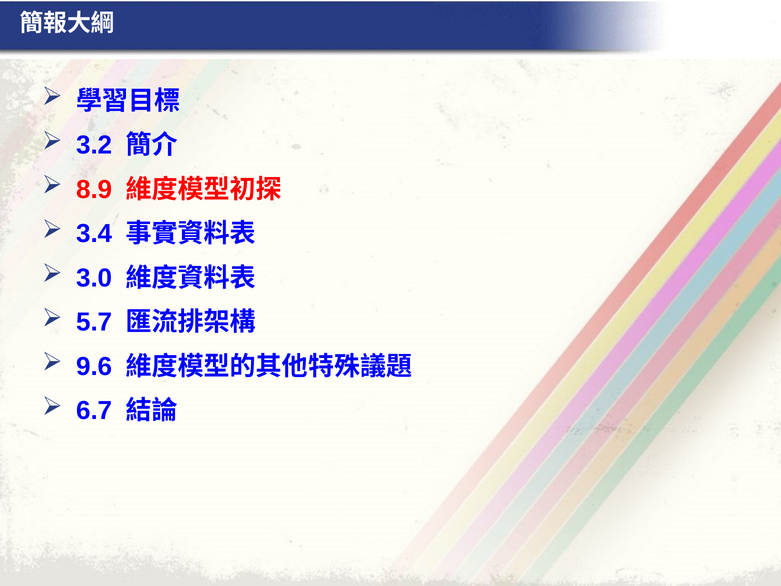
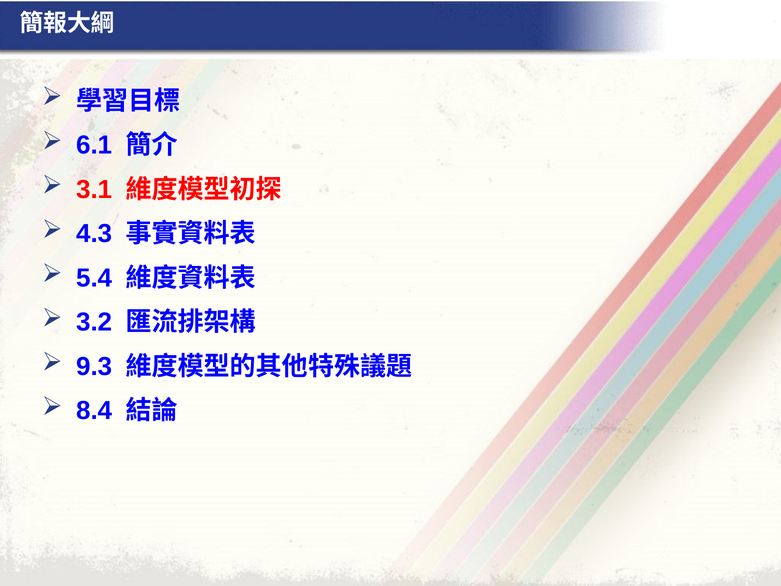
3.2: 3.2 -> 6.1 (94, 145)
8.9: 8.9 -> 3.1 (94, 189)
3.4: 3.4 -> 4.3 (94, 234)
3.0: 3.0 -> 5.4 (94, 278)
5.7: 5.7 -> 3.2 (94, 322)
9.6: 9.6 -> 9.3 (94, 366)
6.7: 6.7 -> 8.4 (94, 411)
